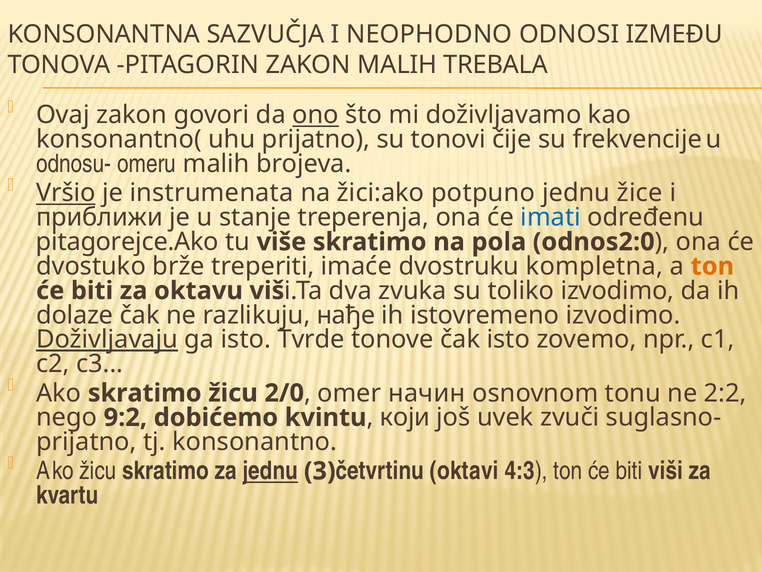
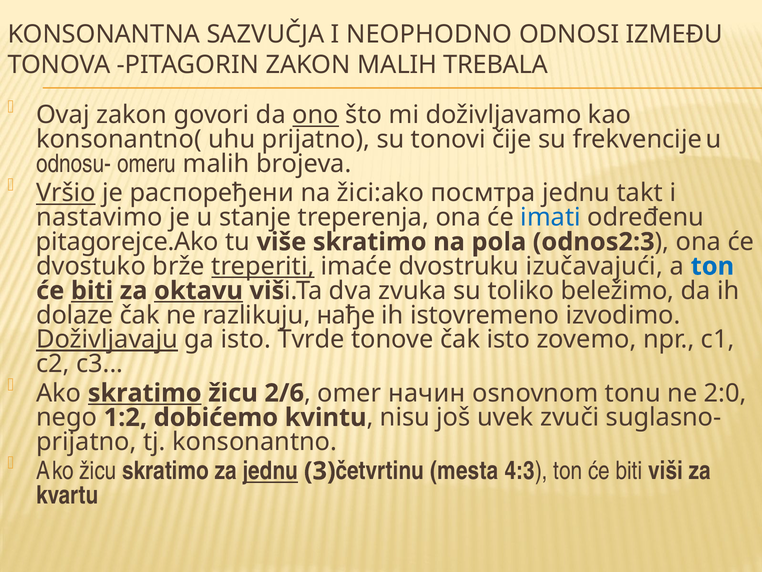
instrumenata: instrumenata -> распоређени (212, 193)
potpuno: potpuno -> посмтра (483, 193)
žice: žice -> takt (640, 193)
приближи: приближи -> nastavimo (99, 217)
odnos2:0: odnos2:0 -> odnos2:3 (594, 242)
treperiti underline: none -> present (263, 266)
kompletna: kompletna -> izučavajući (594, 266)
ton colour: orange -> blue (712, 266)
biti underline: none -> present (92, 290)
oktavu underline: none -> present (198, 290)
toliko izvodimo: izvodimo -> beležimo (618, 290)
skratimo underline: none -> present (145, 393)
2/0: 2/0 -> 2/6 (284, 393)
2:2: 2:2 -> 2:0 (725, 393)
9:2: 9:2 -> 1:2 (125, 417)
који: који -> nisu (405, 417)
oktavi: oktavi -> mesta (464, 471)
